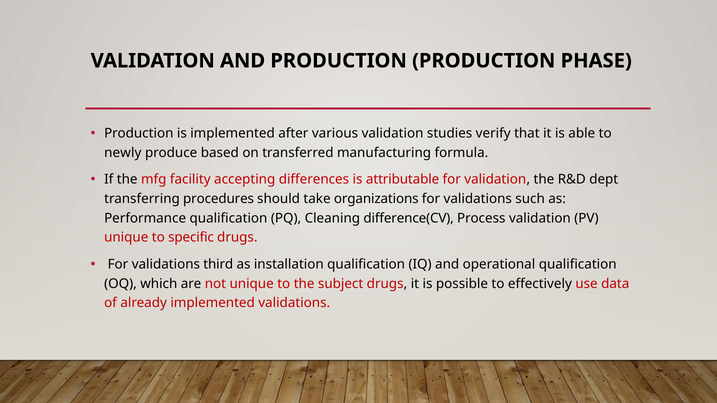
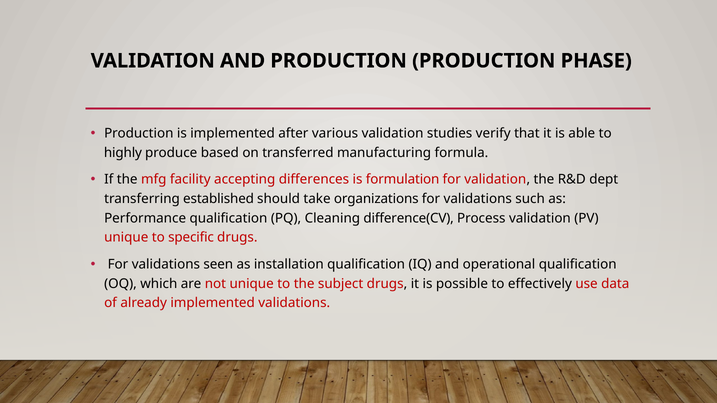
newly: newly -> highly (123, 153)
attributable: attributable -> formulation (403, 180)
procedures: procedures -> established (219, 199)
third: third -> seen (218, 264)
